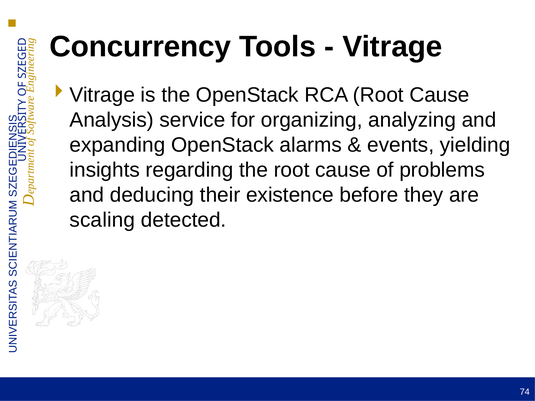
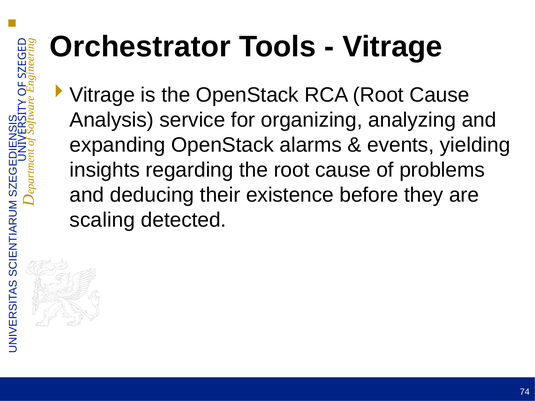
Concurrency: Concurrency -> Orchestrator (140, 47)
